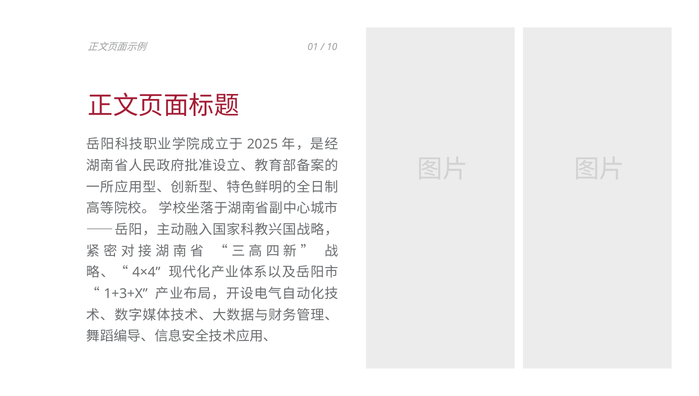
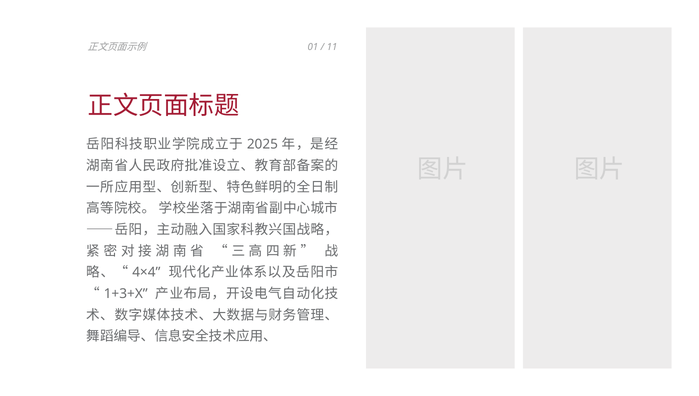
10: 10 -> 11 (332, 47)
